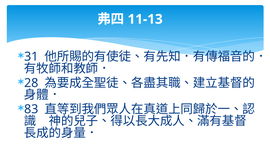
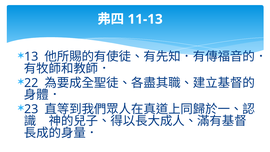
31: 31 -> 13 (31, 57)
28: 28 -> 22 (31, 83)
83: 83 -> 23 (31, 109)
